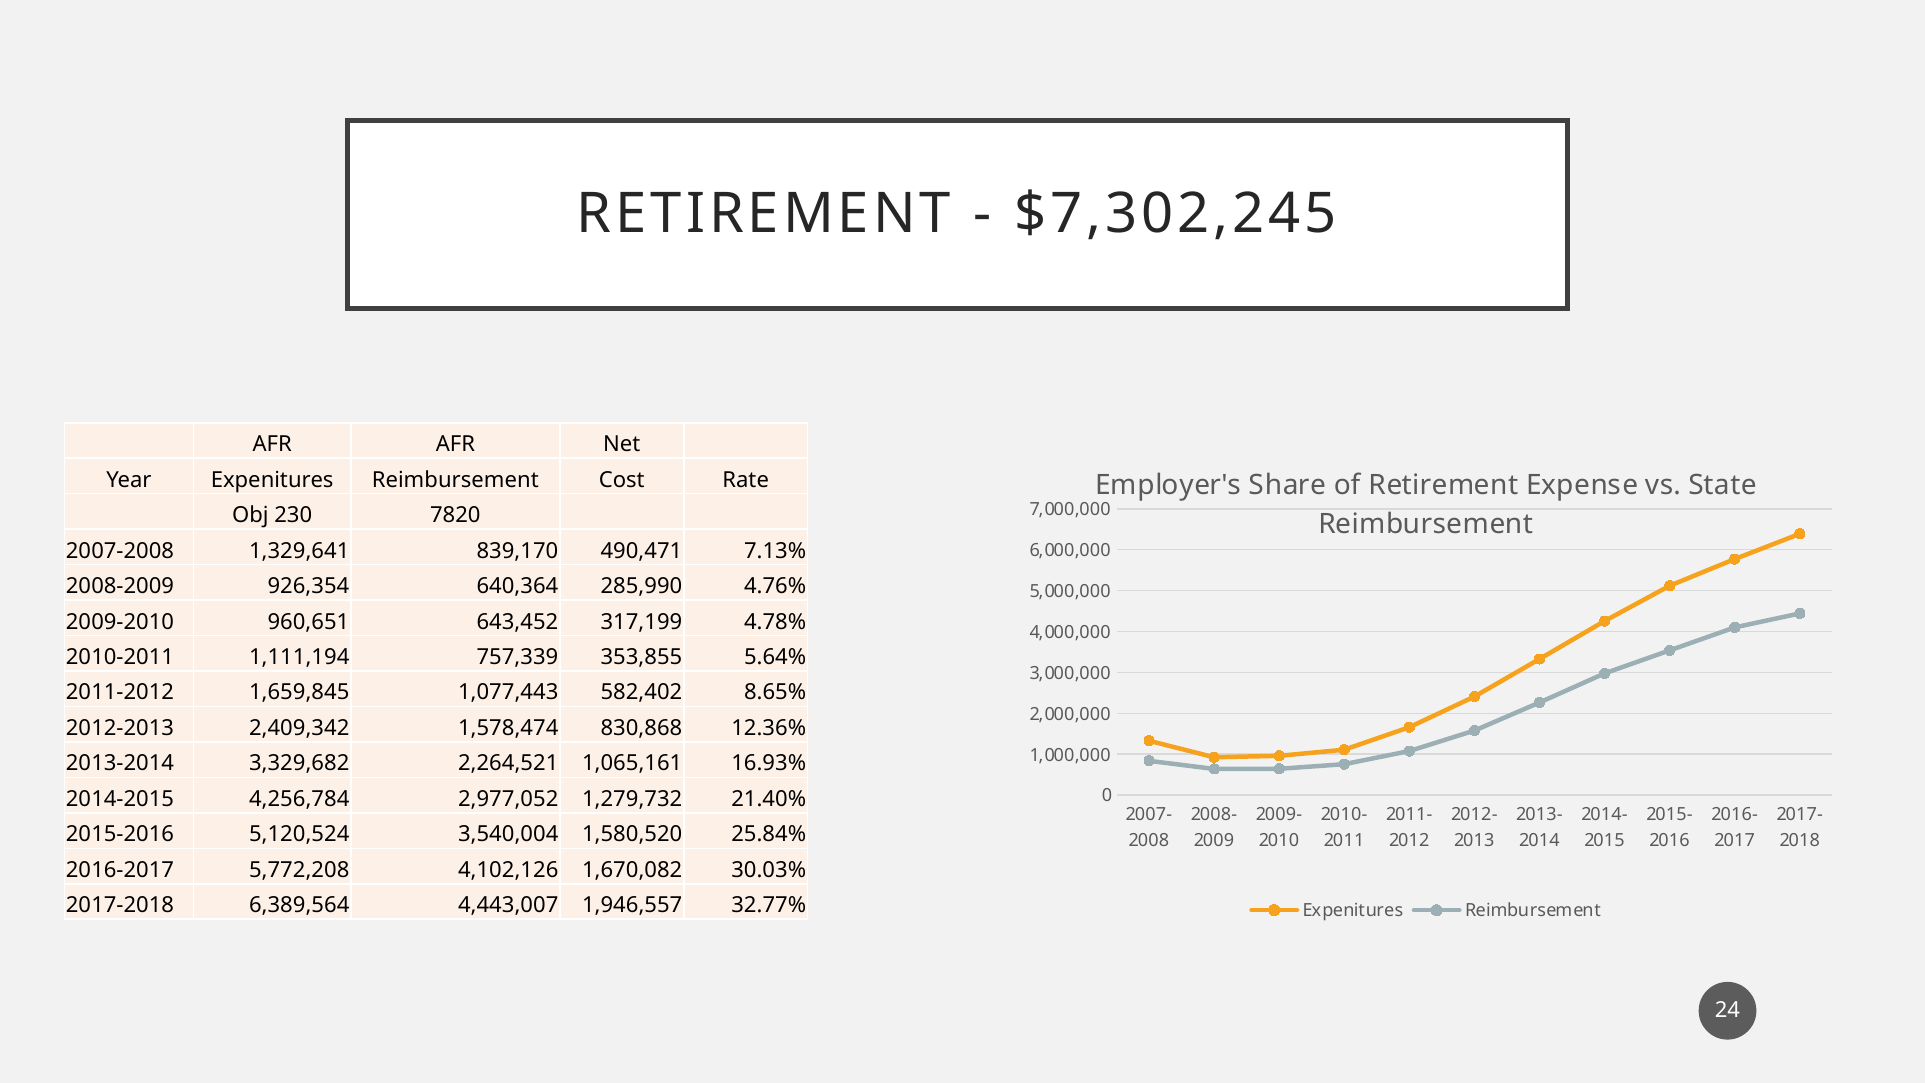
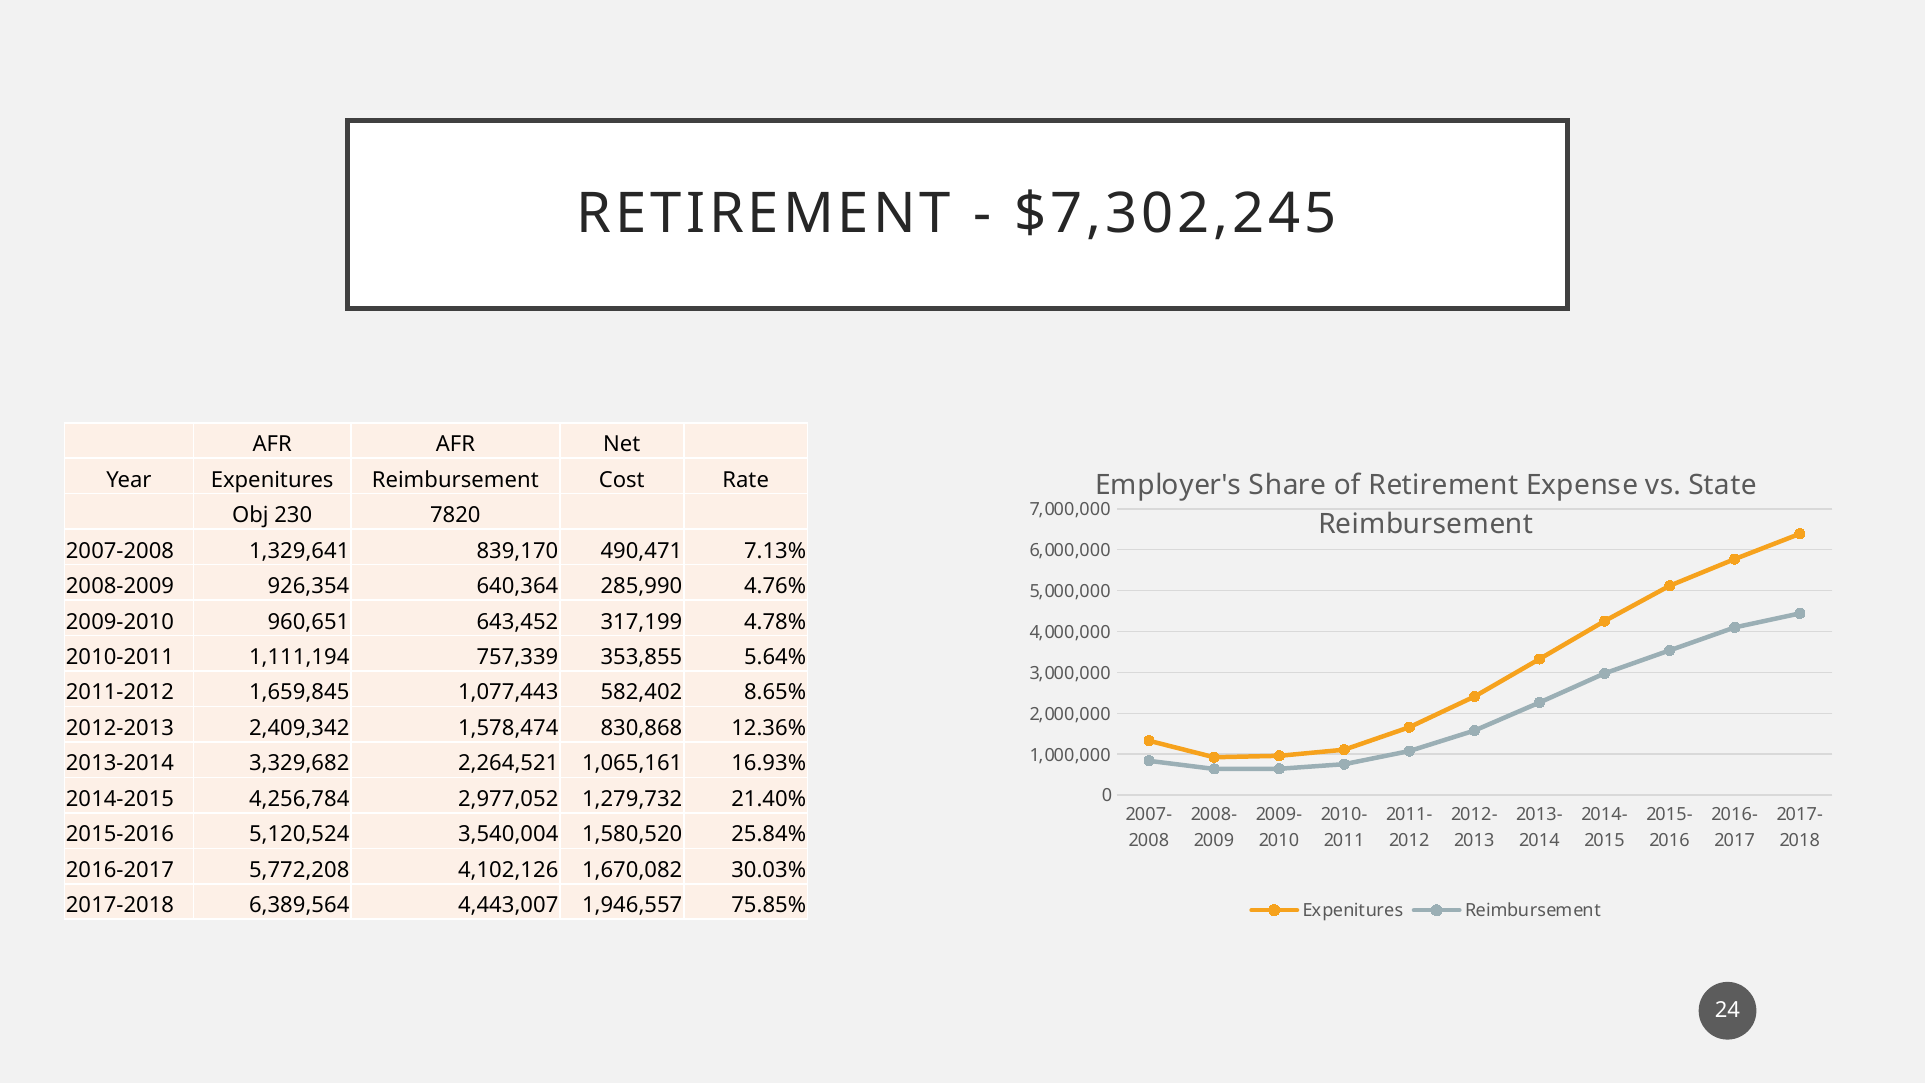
32.77%: 32.77% -> 75.85% (769, 905)
